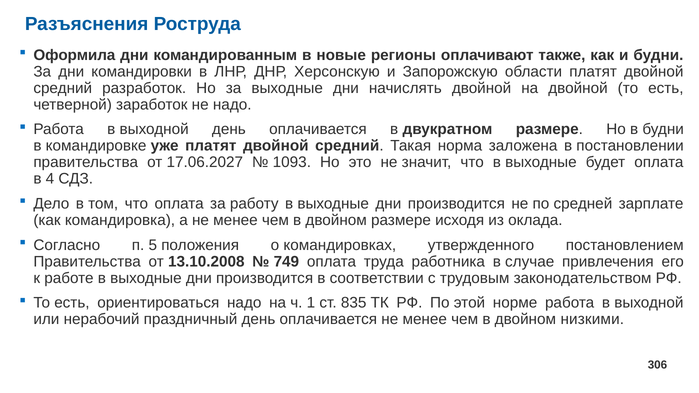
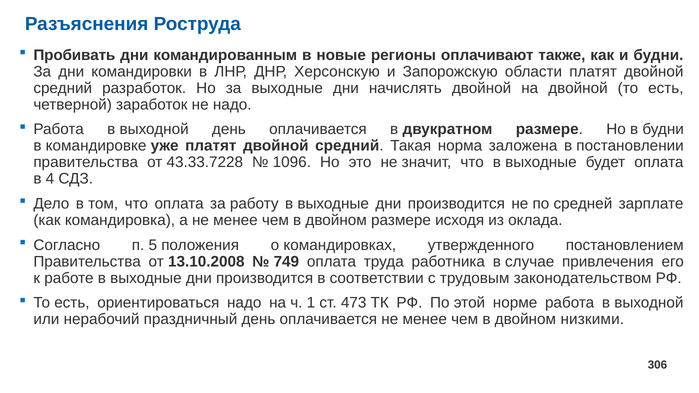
Оформила: Оформила -> Пробивать (74, 55)
17.06.2027: 17.06.2027 -> 43.33.7228 (205, 162)
1093: 1093 -> 1096 (292, 162)
835: 835 -> 473 (354, 303)
